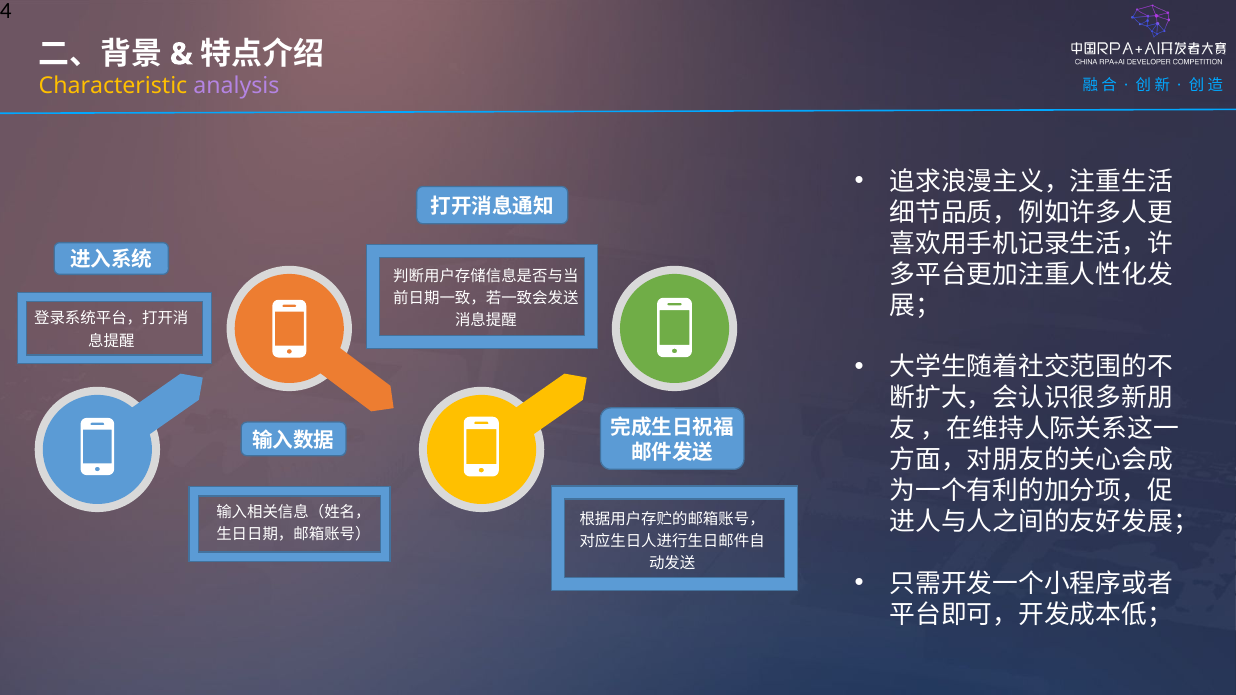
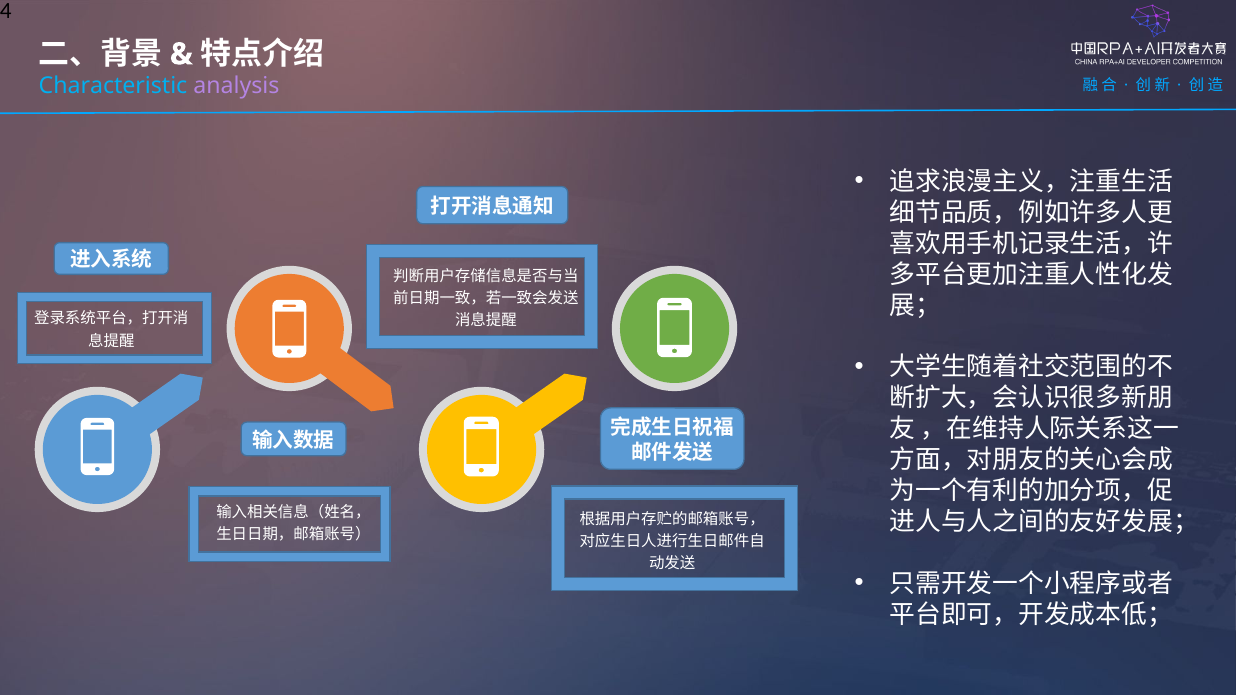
Characteristic colour: yellow -> light blue (113, 86)
